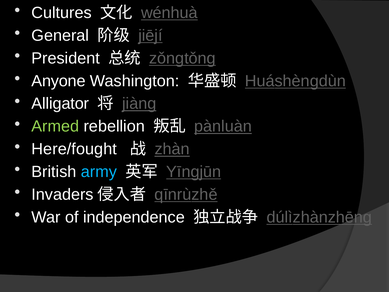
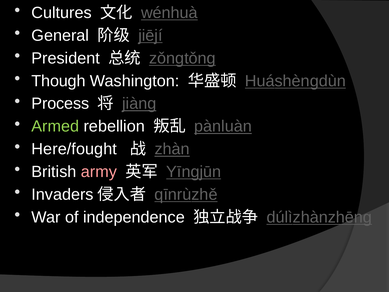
Anyone: Anyone -> Though (59, 81)
Alligator: Alligator -> Process (60, 104)
army colour: light blue -> pink (99, 172)
